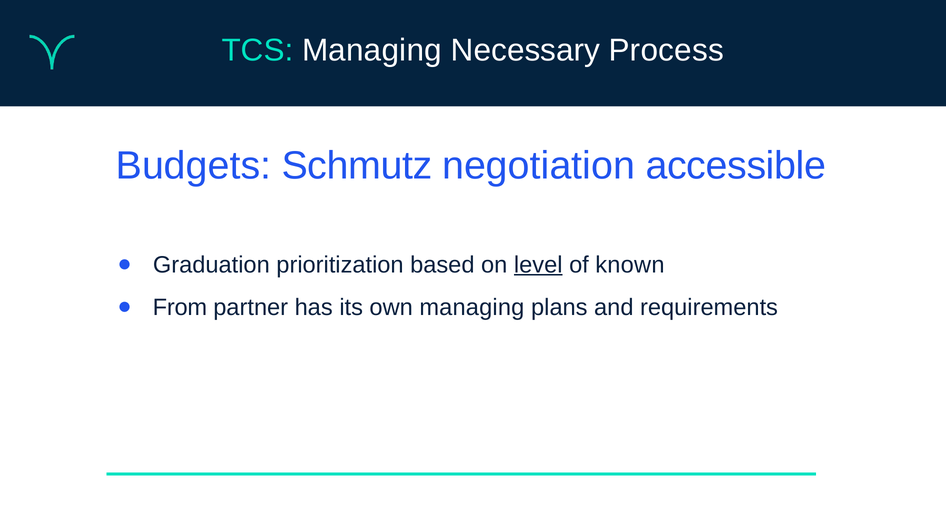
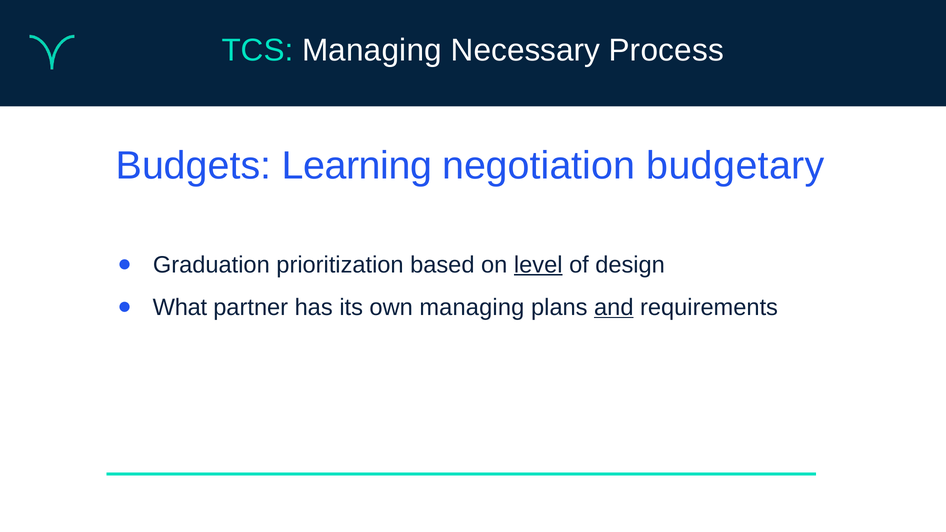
Schmutz: Schmutz -> Learning (357, 166)
accessible: accessible -> budgetary (735, 166)
known: known -> design (630, 265)
From: From -> What (180, 307)
and underline: none -> present (614, 307)
